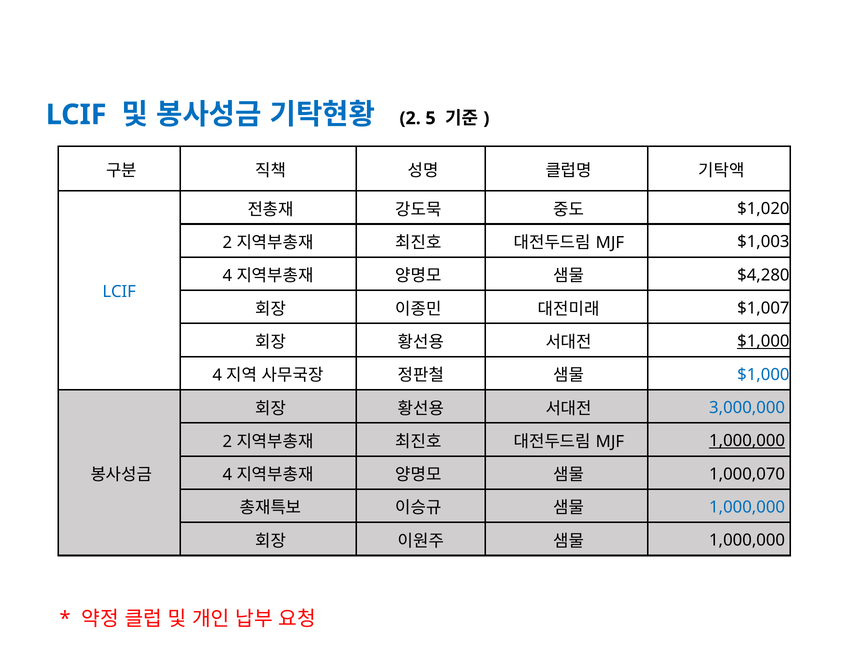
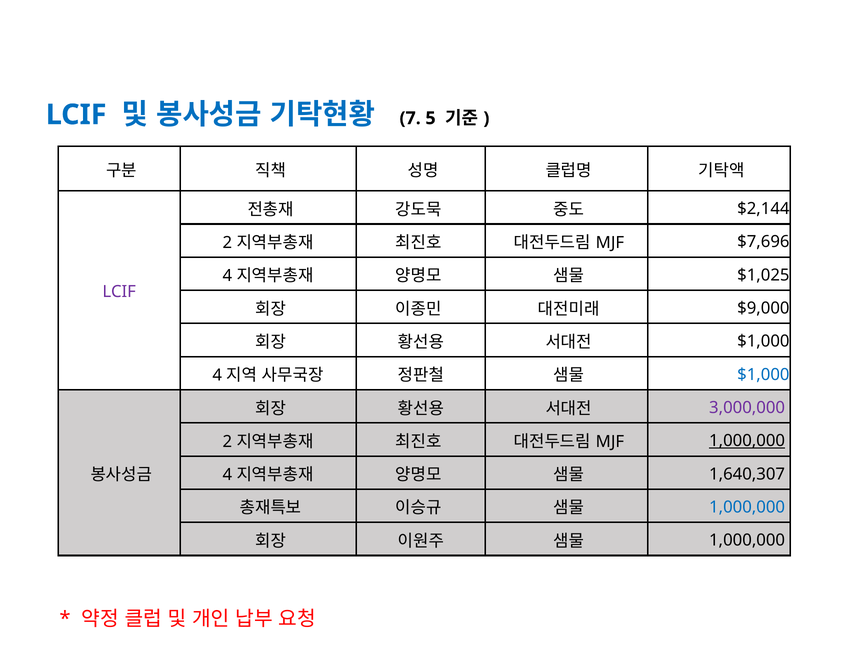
2: 2 -> 7 (410, 118)
$1,020: $1,020 -> $2,144 (763, 209)
$1,003: $1,003 -> $7,696 (763, 242)
$4,280: $4,280 -> $1,025 (763, 275)
LCIF colour: blue -> purple (119, 292)
$1,007: $1,007 -> $9,000 (763, 308)
$1,000 underline: present -> none (763, 341)
3,000,000 colour: blue -> purple (747, 408)
1,000,070: 1,000,070 -> 1,640,307 (747, 474)
